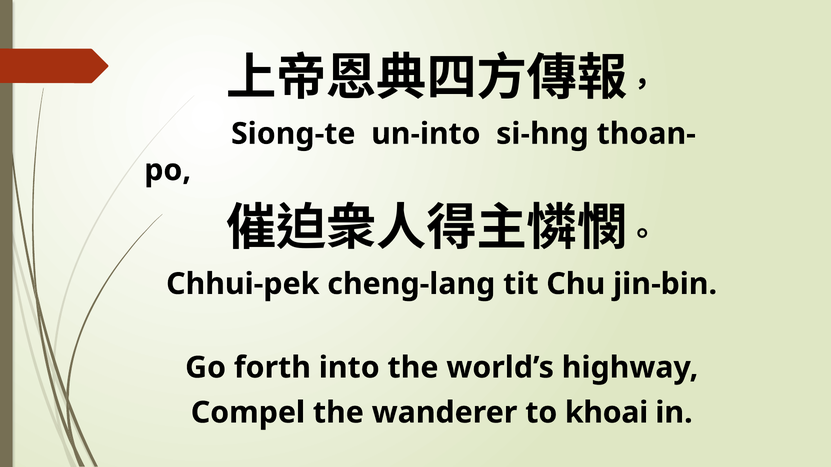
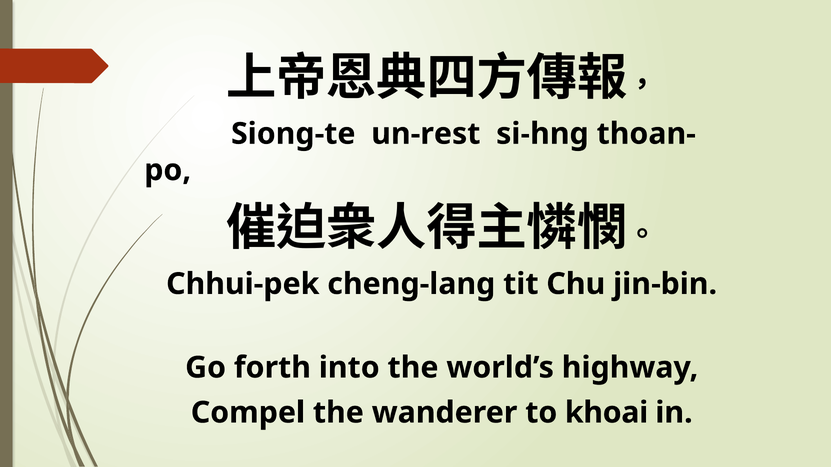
un-into: un-into -> un-rest (426, 134)
